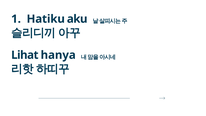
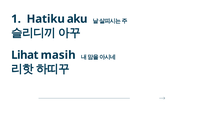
hanya: hanya -> masih (58, 55)
